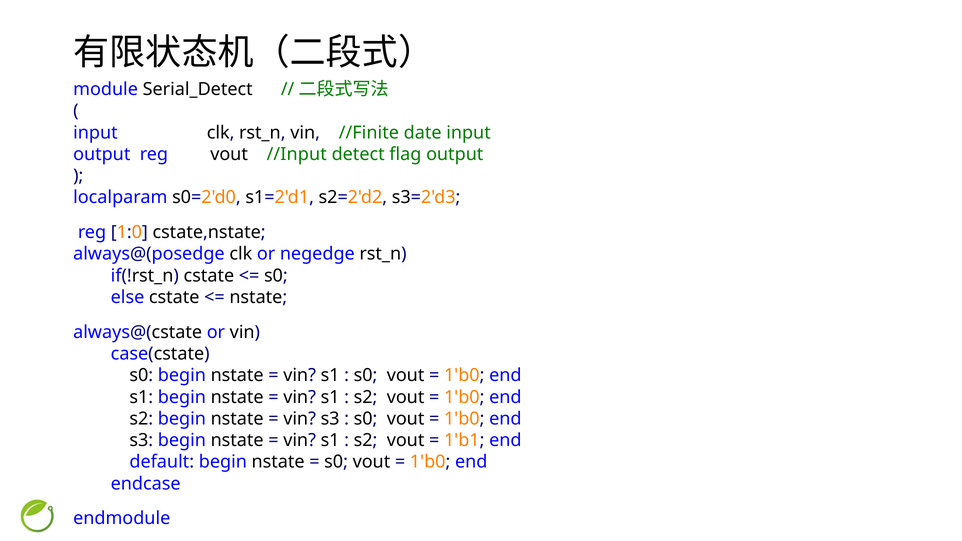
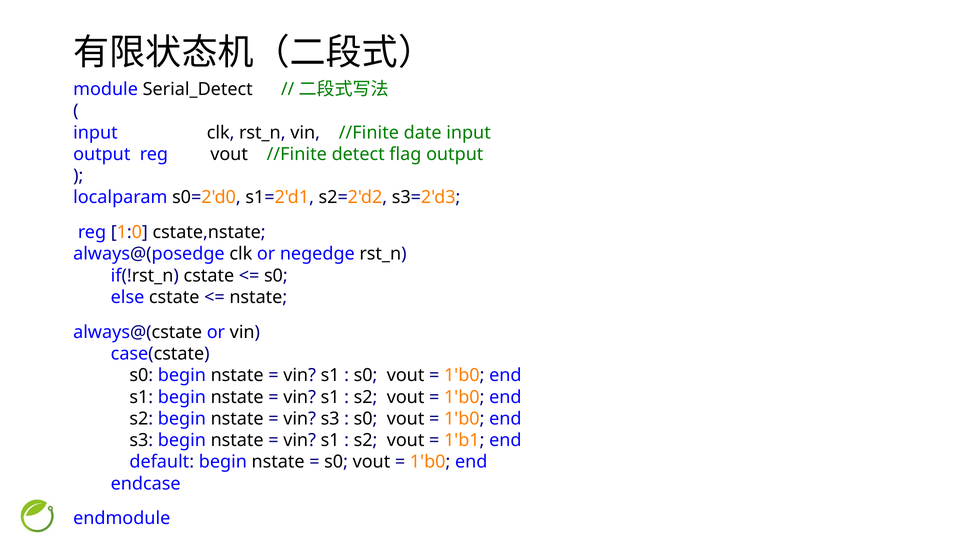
vout //Input: //Input -> //Finite (297, 154)
